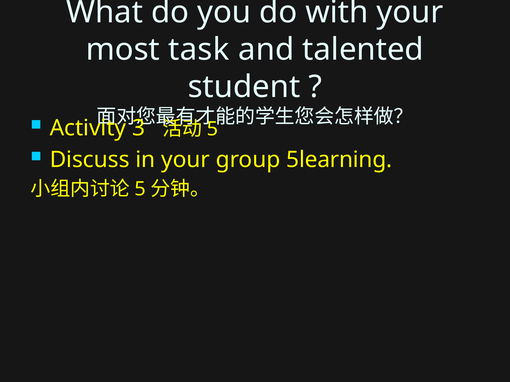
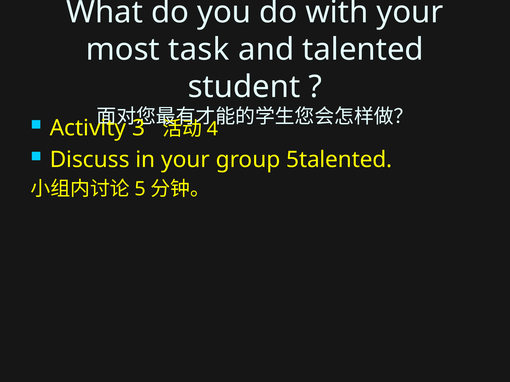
5: 5 -> 4 (212, 129)
5learning: 5learning -> 5talented (339, 160)
